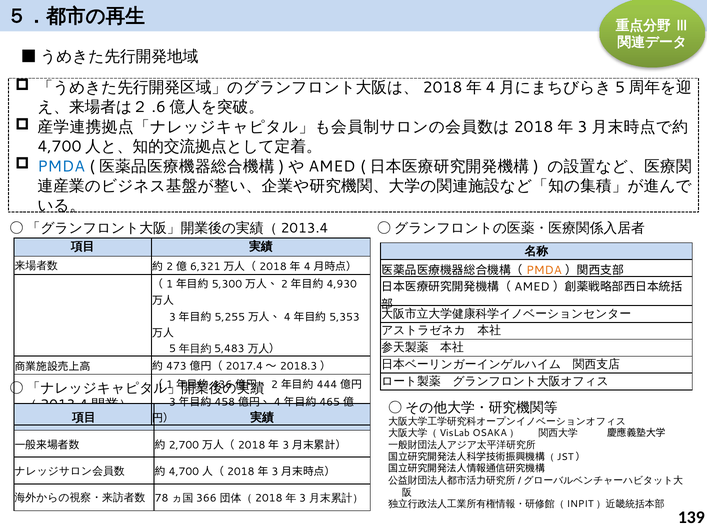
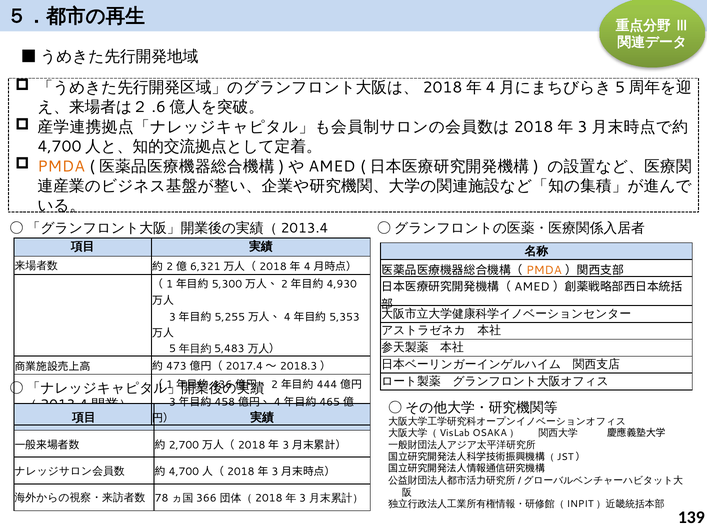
PMDA colour: blue -> orange (61, 166)
